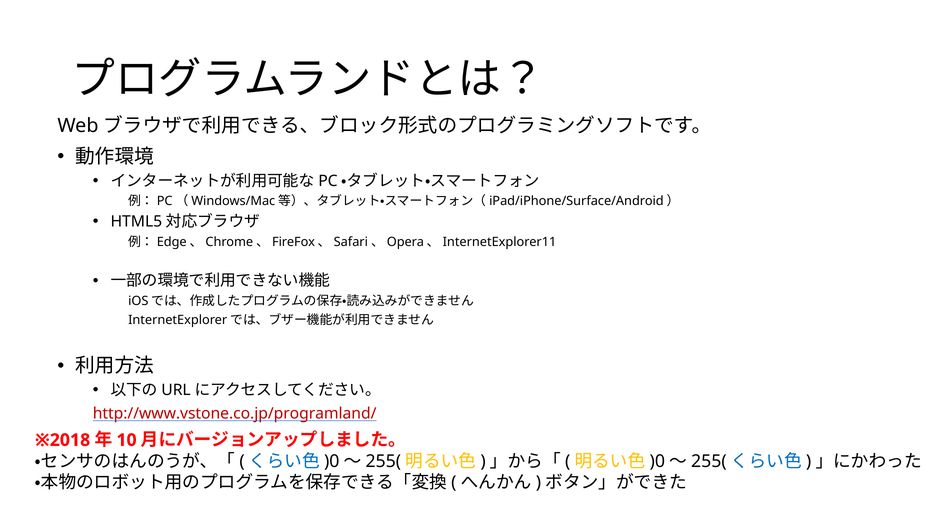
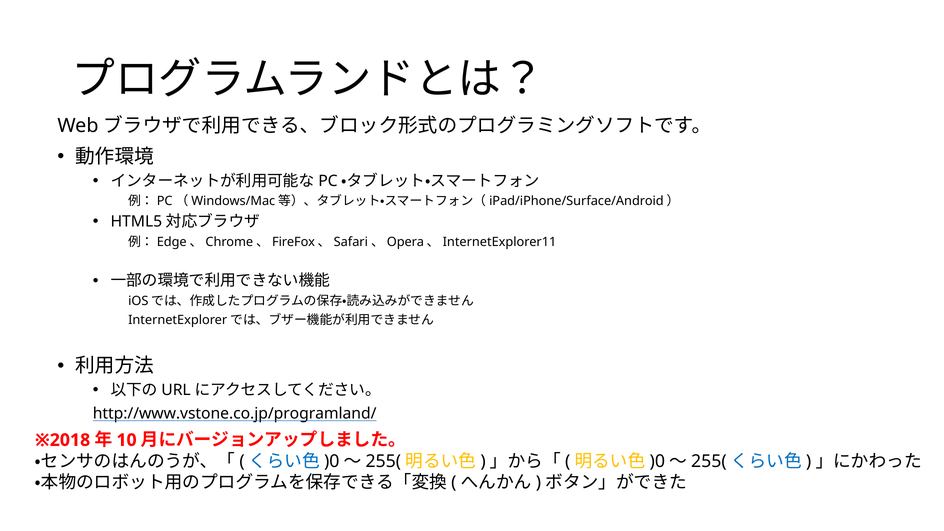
http://www.vstone.co.jp/programland/ colour: red -> black (235, 414)
